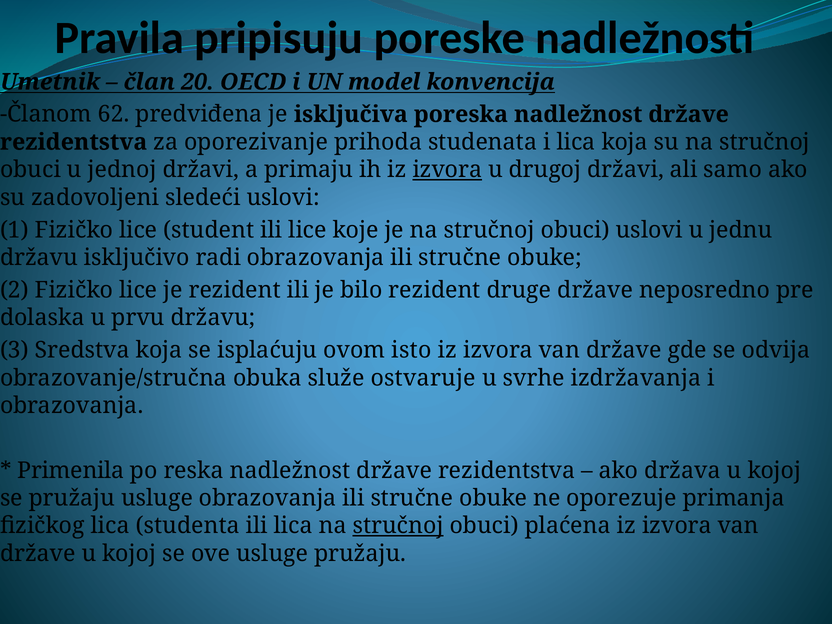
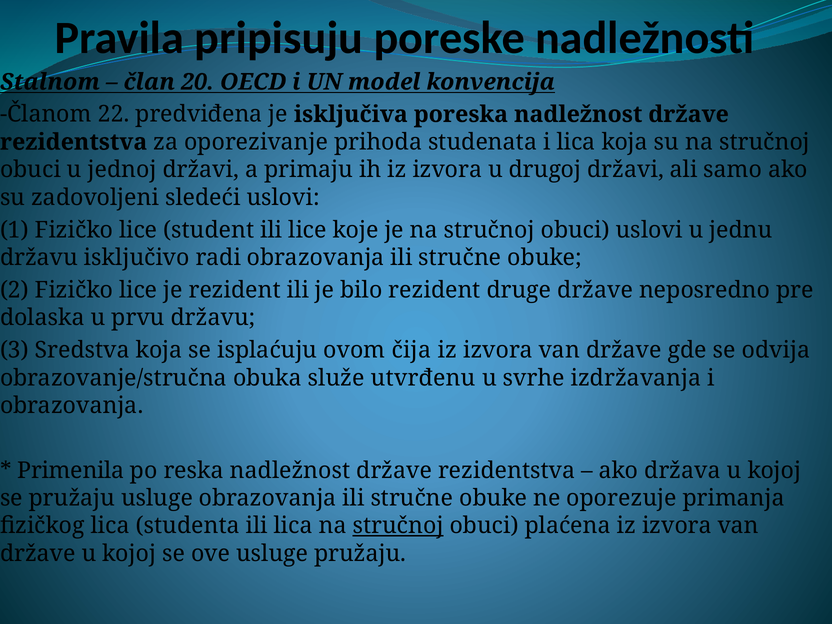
Umetnik: Umetnik -> Stalnom (50, 82)
62: 62 -> 22 (114, 114)
izvora underline: present -> none (447, 170)
isto: isto -> čija (411, 350)
ostvaruje: ostvaruje -> utvrđenu (423, 378)
